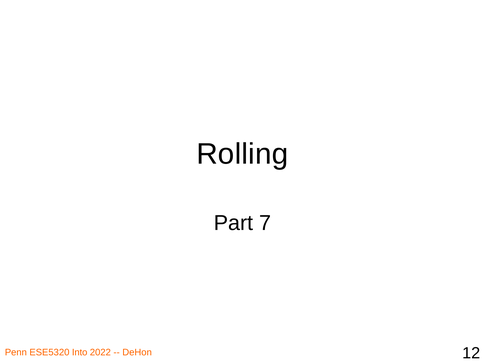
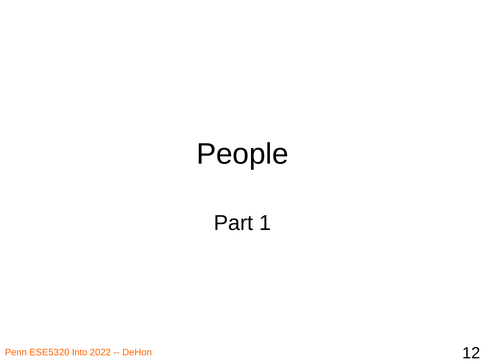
Rolling: Rolling -> People (242, 154)
7: 7 -> 1 (265, 223)
